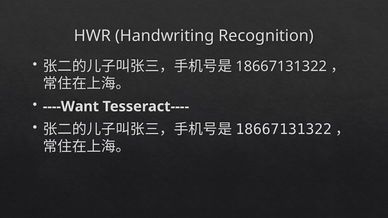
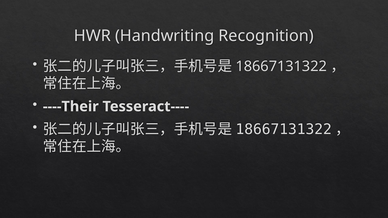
----Want: ----Want -> ----Their (71, 107)
